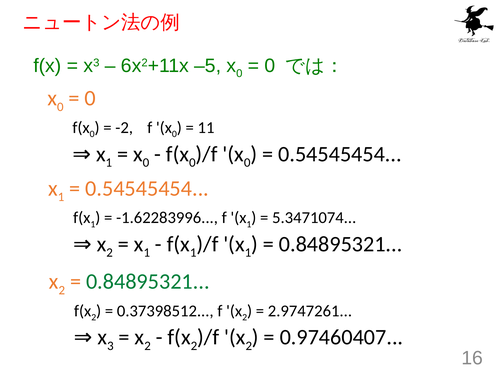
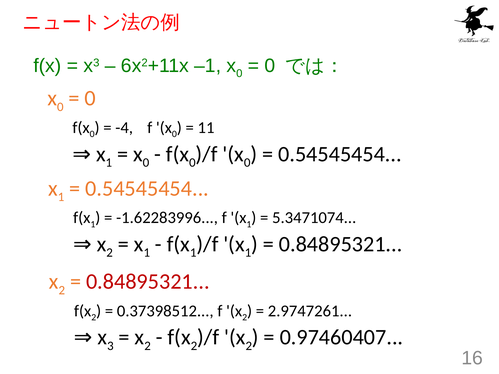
–5: –5 -> –1 (208, 66)
-2: -2 -> -4 (124, 128)
0.84895321 colour: green -> red (148, 282)
